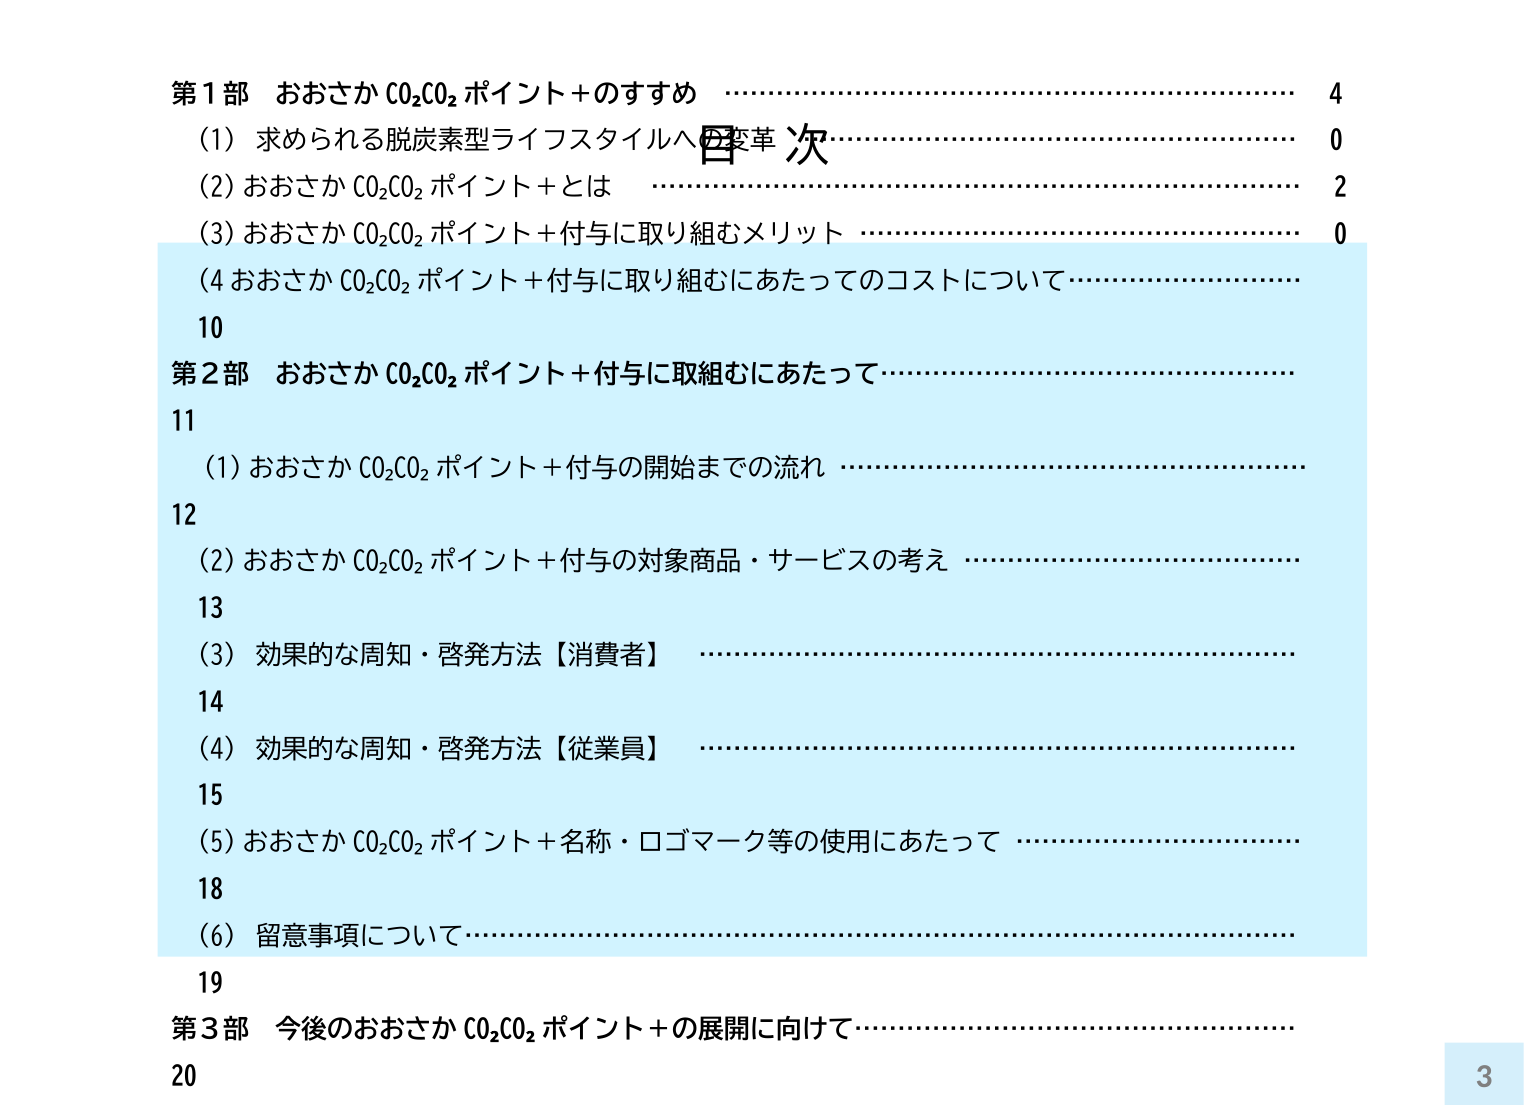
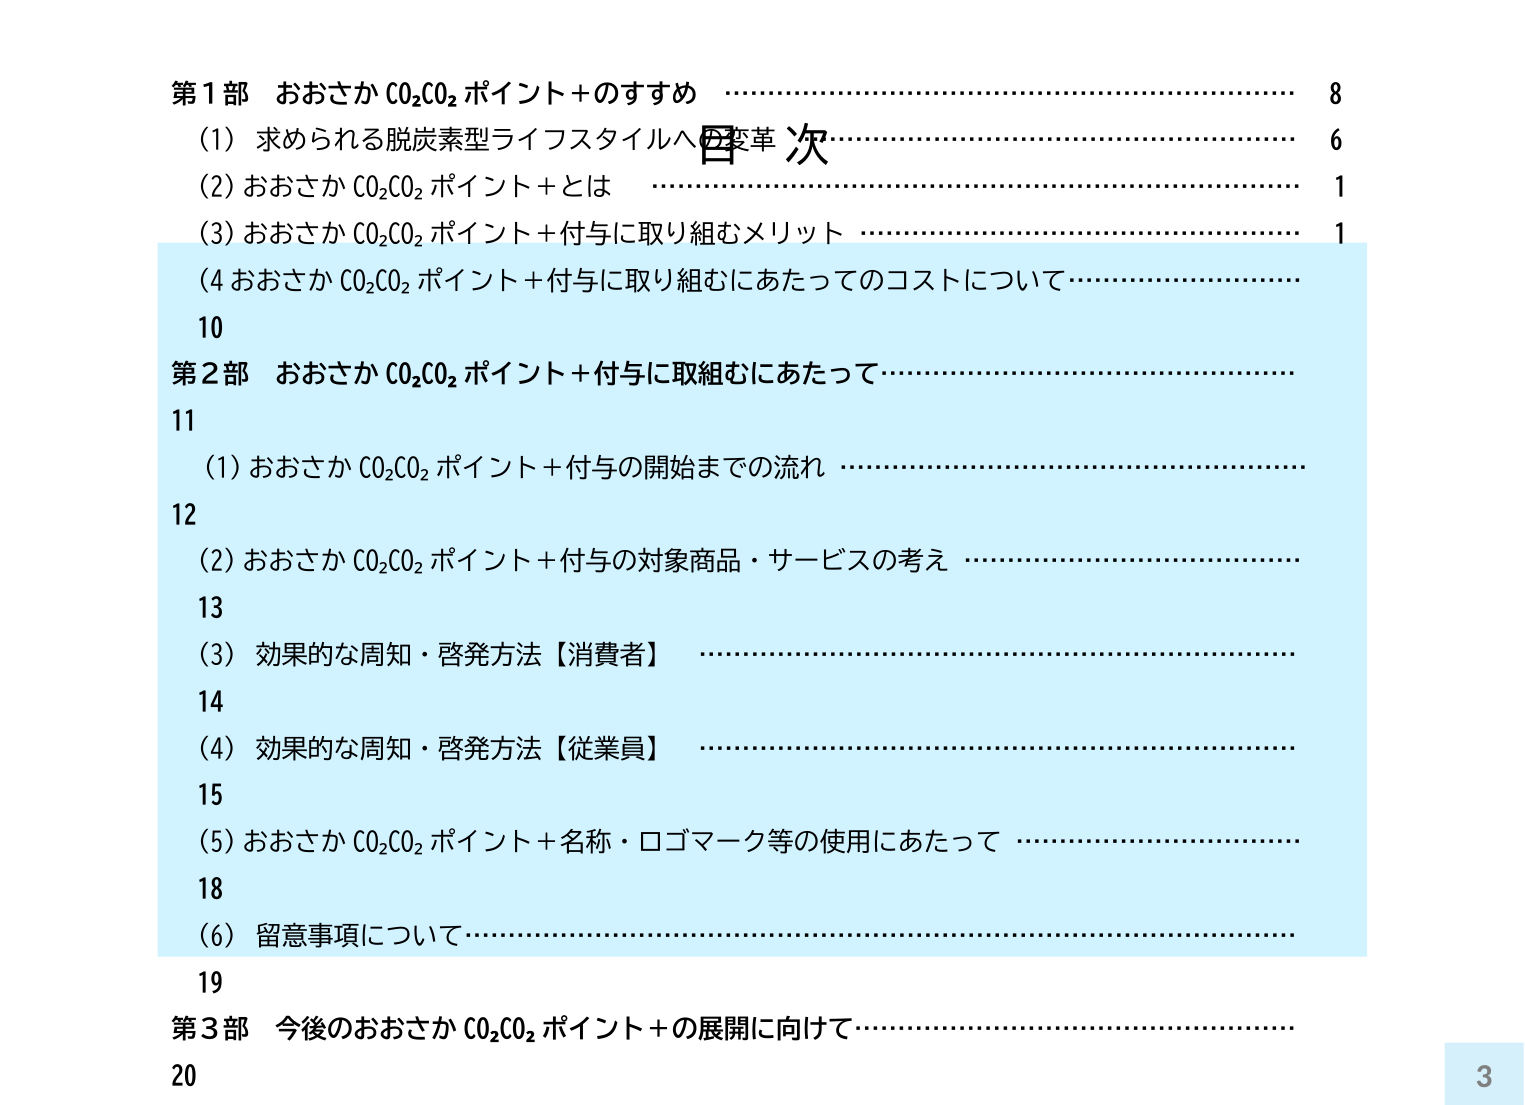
4: 4 -> 8 (1336, 95)
0: 0 -> 6 (1336, 141)
2: 2 -> 1 (1341, 188)
0: 0 -> 1 (1341, 235)
